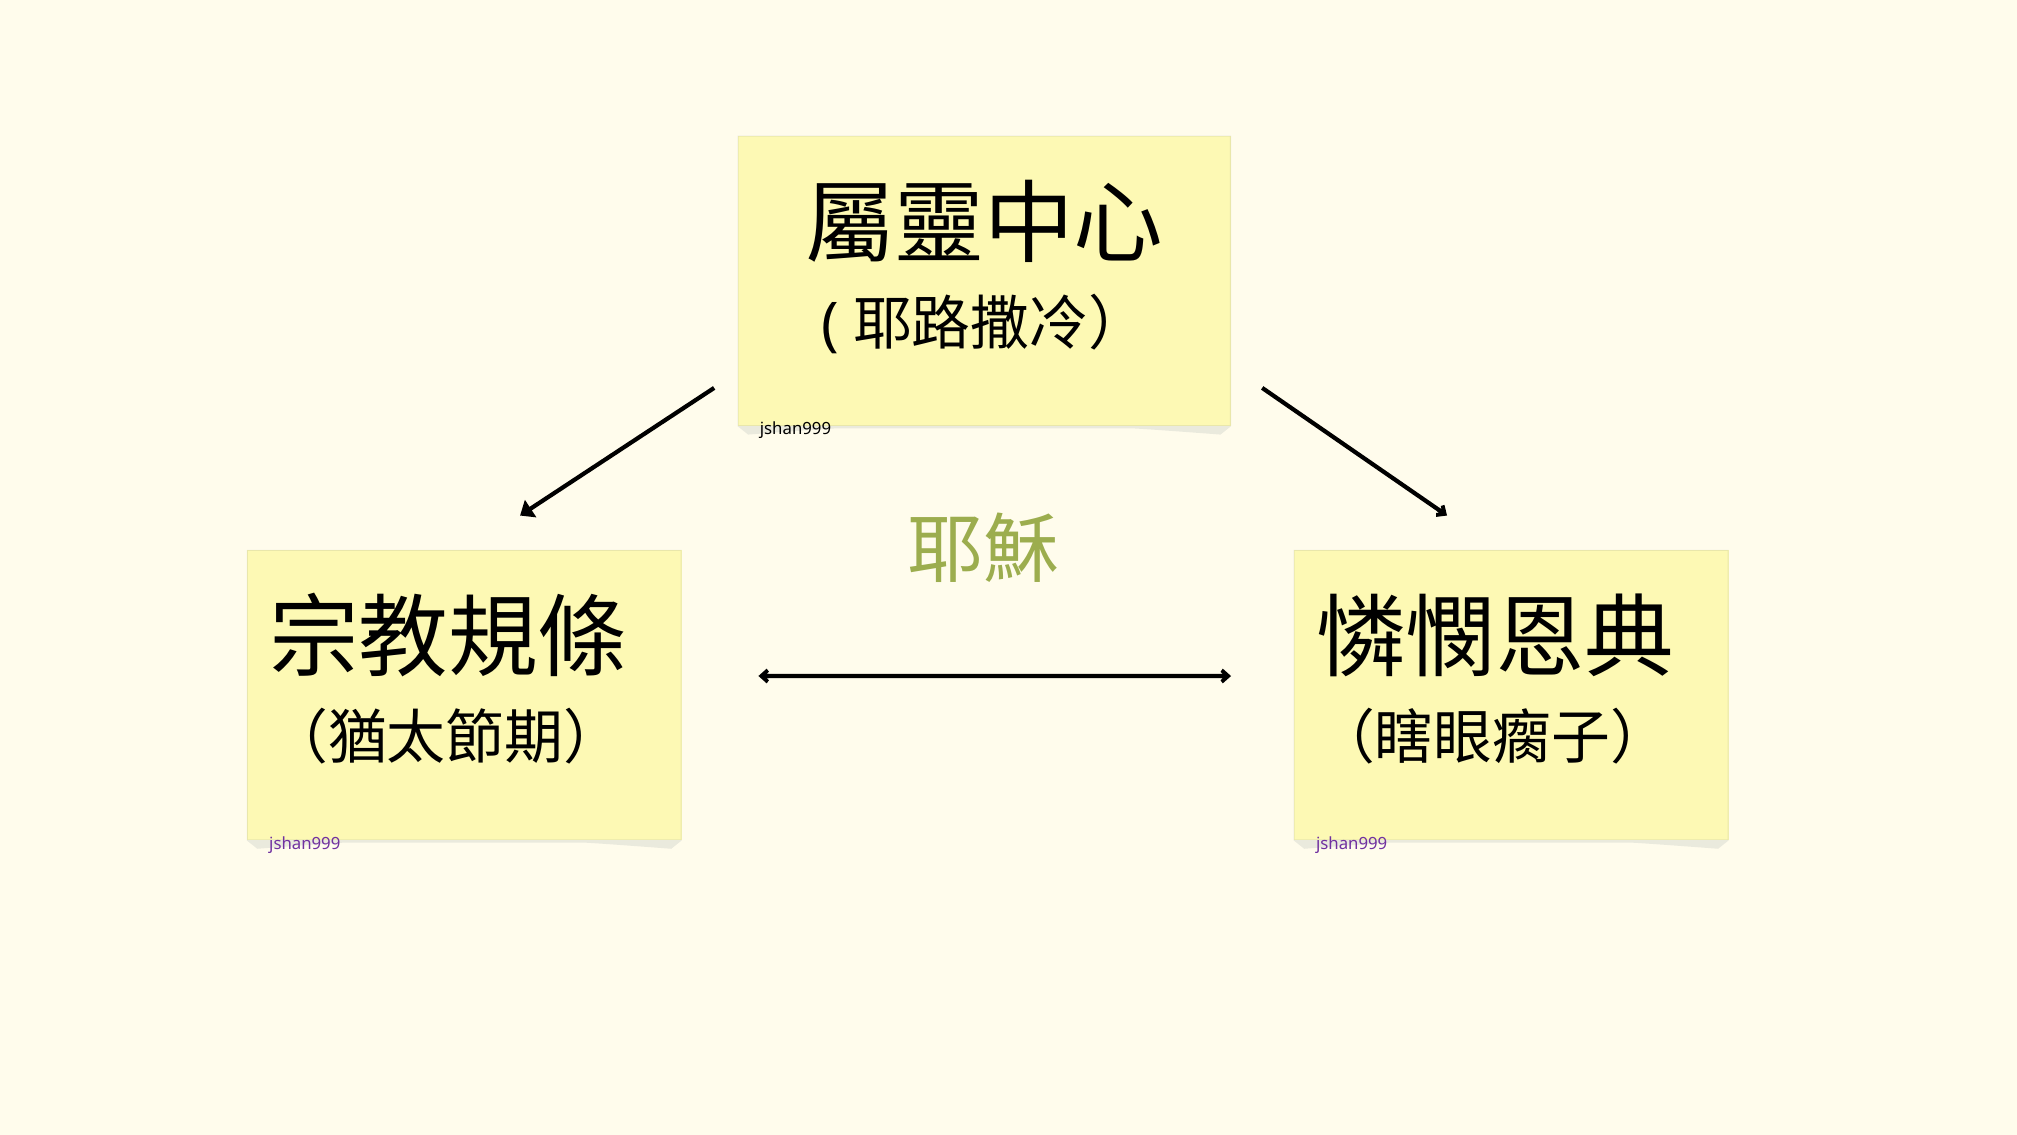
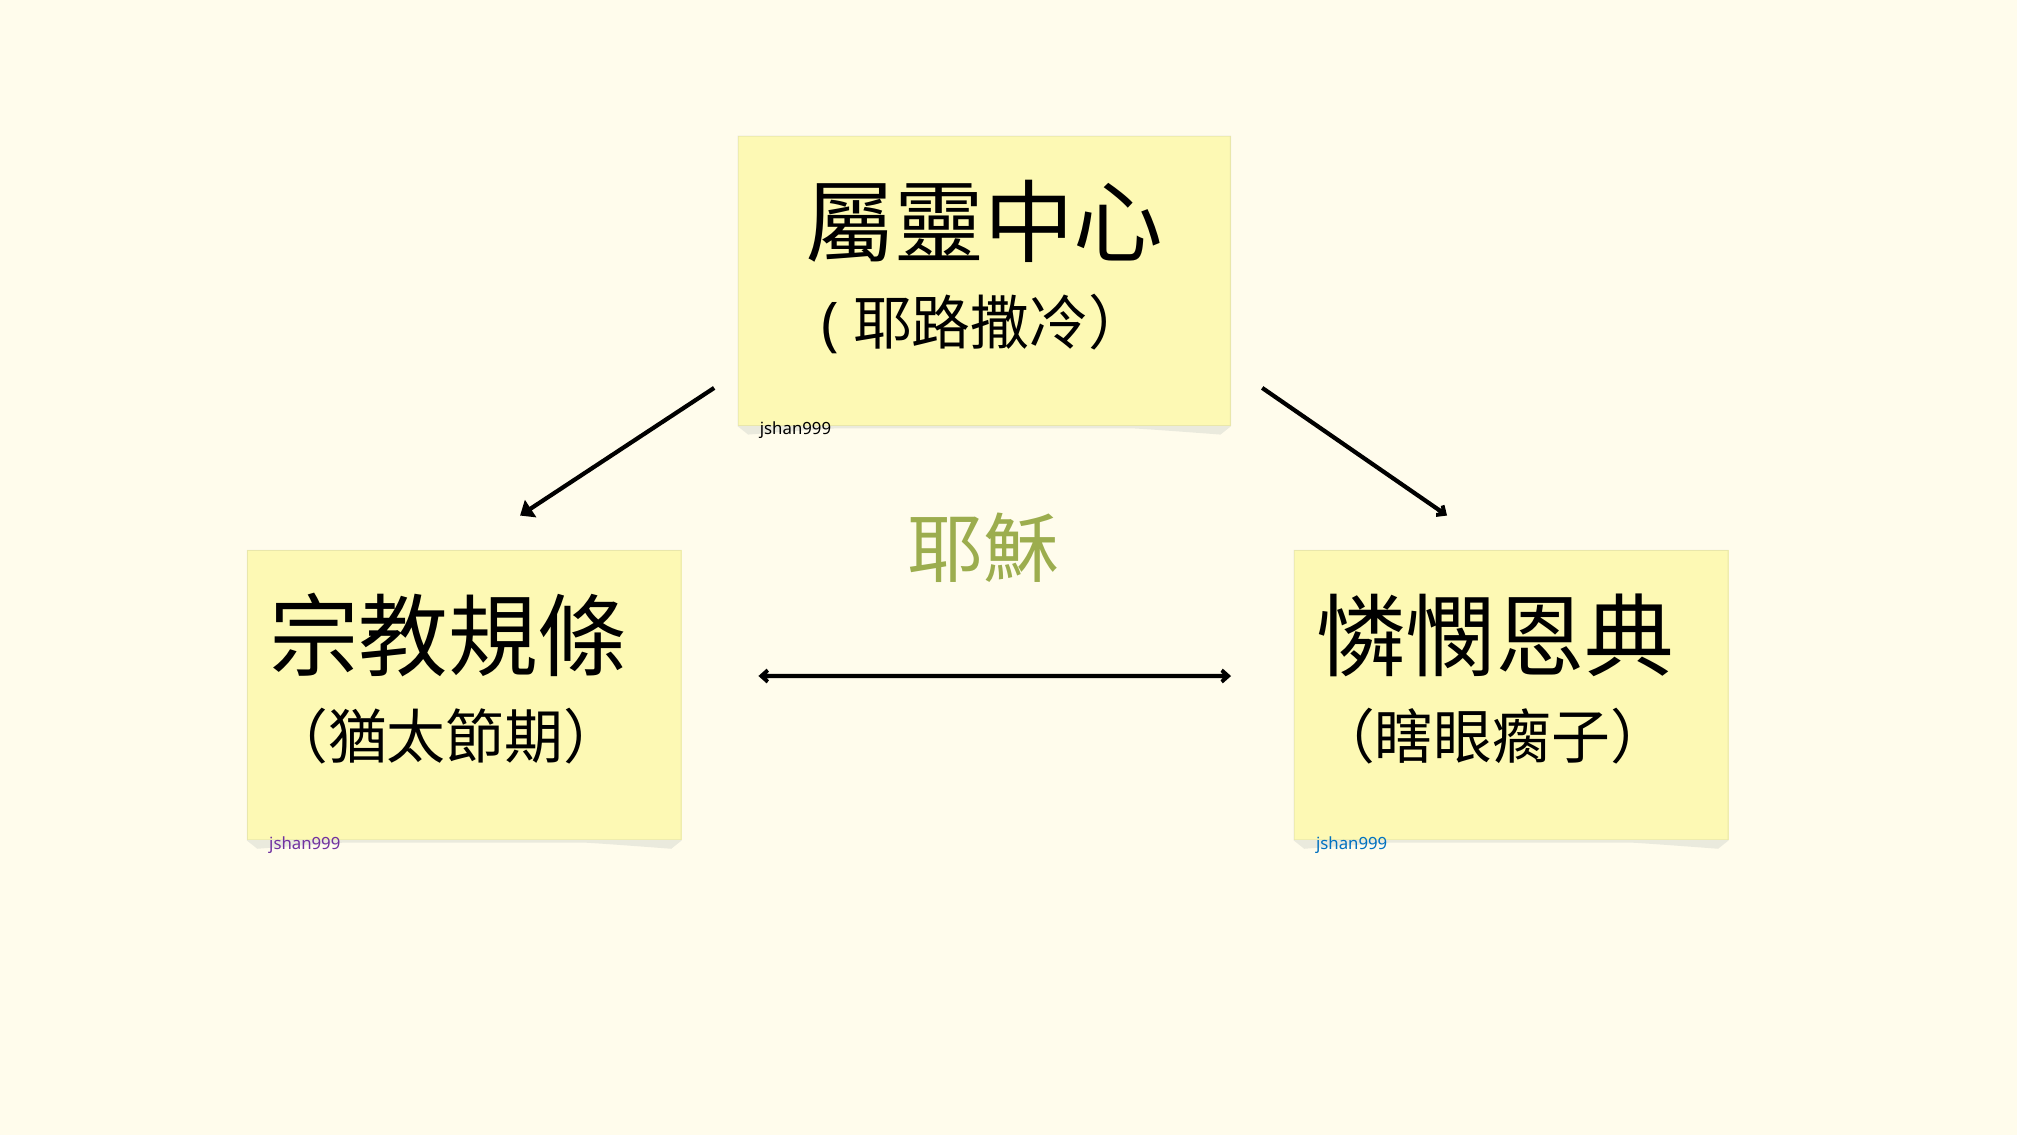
jshan999 colour: purple -> blue (1352, 843)
